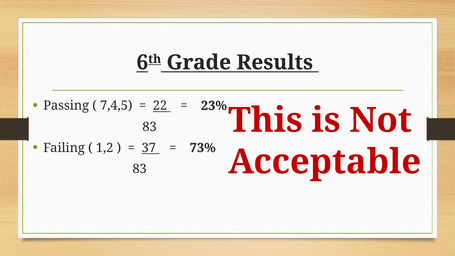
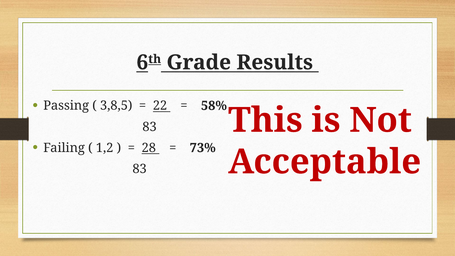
7,4,5: 7,4,5 -> 3,8,5 (116, 106)
23%: 23% -> 58% (214, 106)
37: 37 -> 28 (149, 148)
